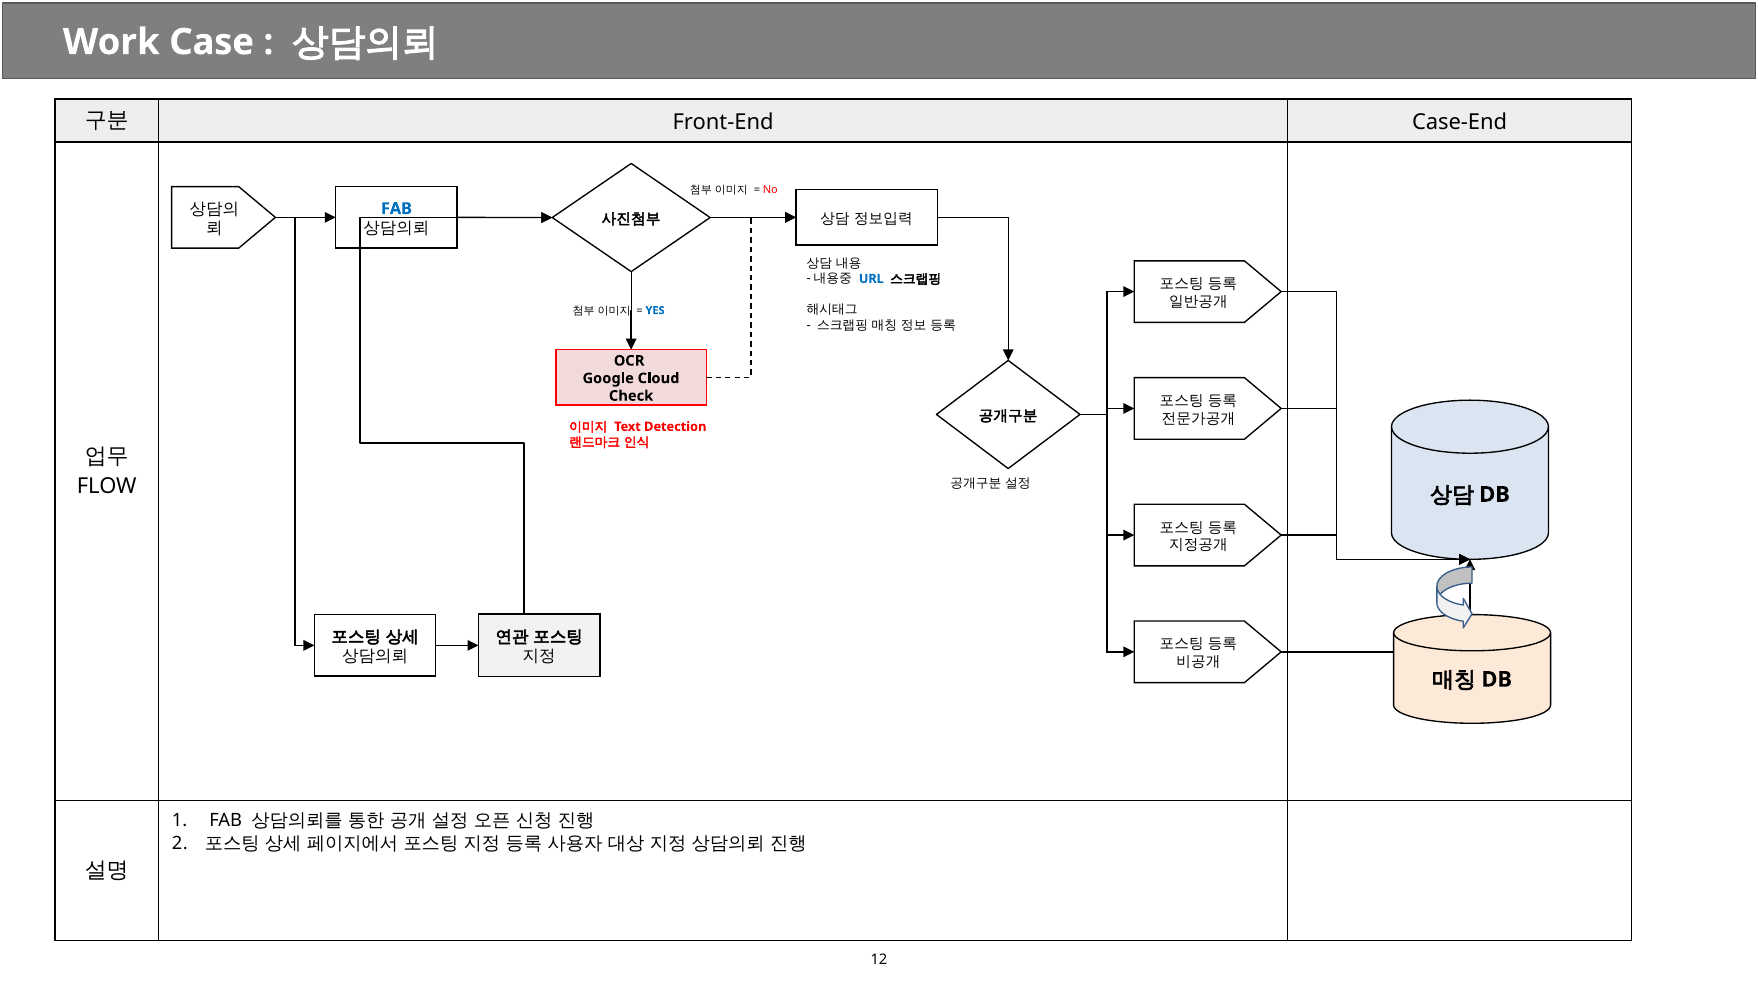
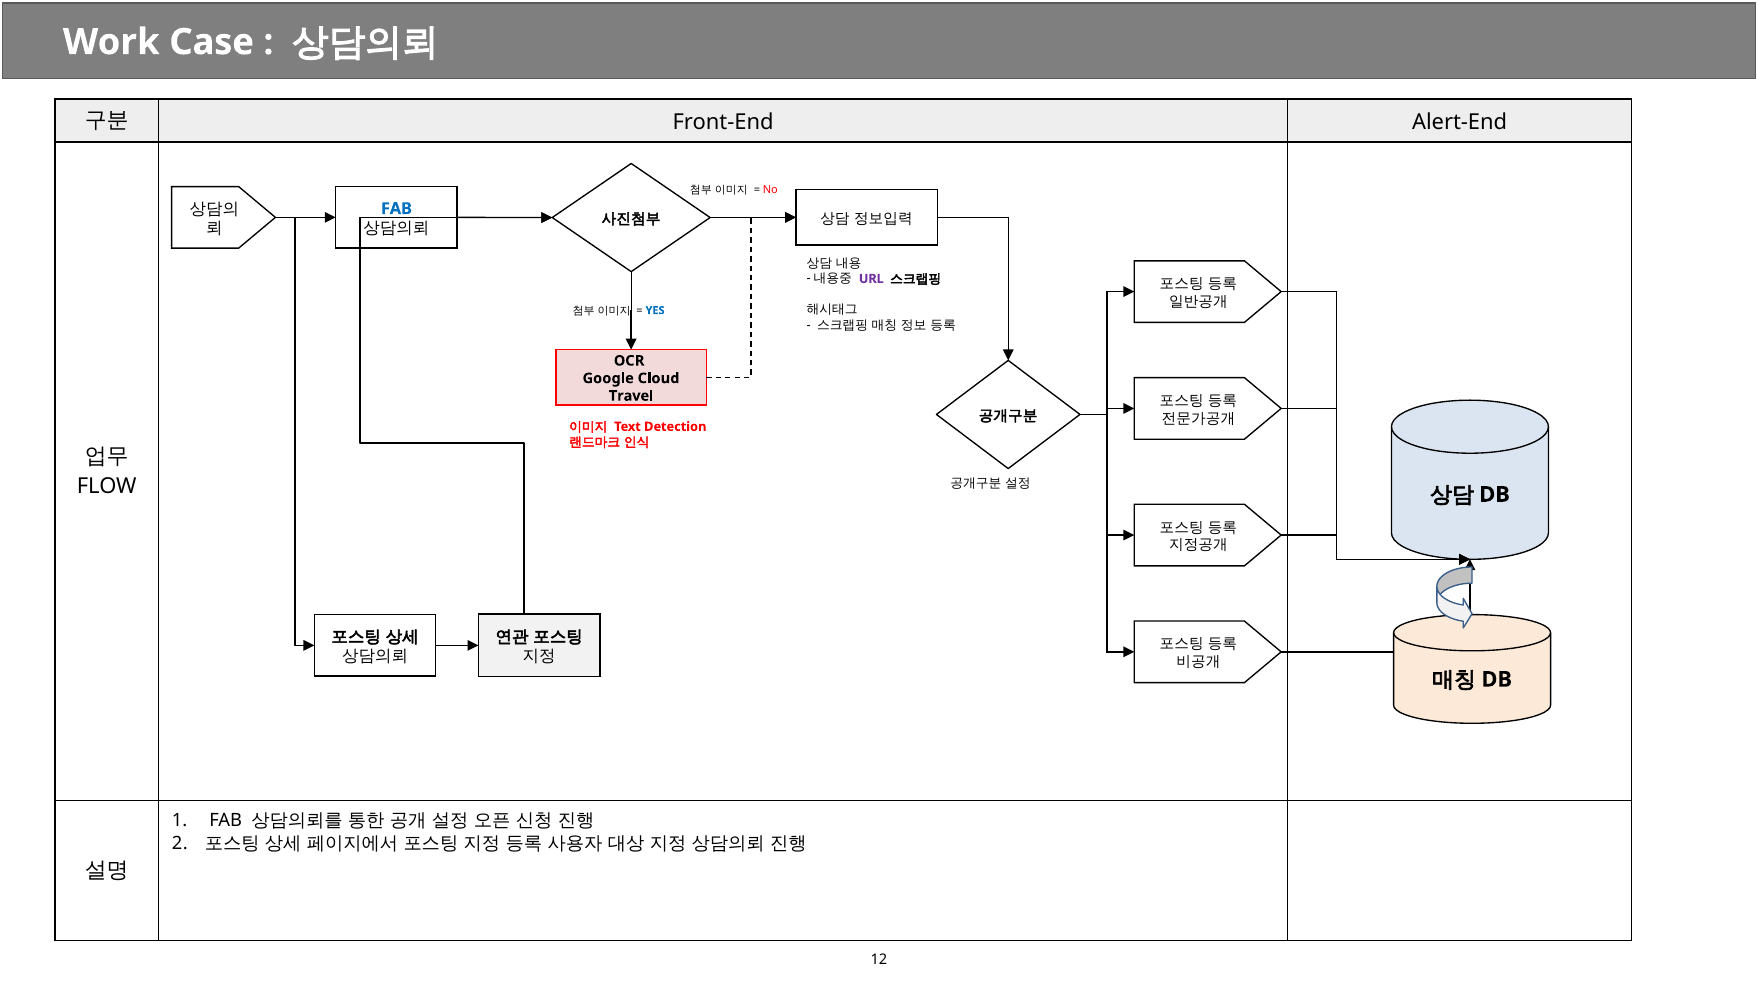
Case-End: Case-End -> Alert-End (1460, 122)
URL colour: blue -> purple (871, 279)
Check: Check -> Travel (631, 396)
